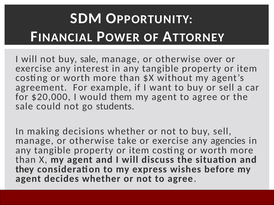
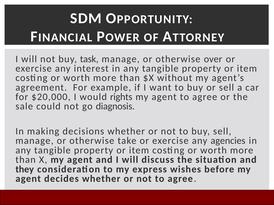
buy sale: sale -> task (89, 59)
them: them -> rights (121, 97)
students: students -> diagnosis (115, 107)
